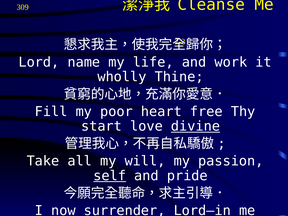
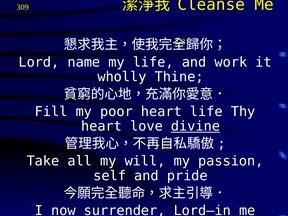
heart free: free -> life (206, 112)
start: start -> heart (102, 126)
self underline: present -> none (110, 176)
